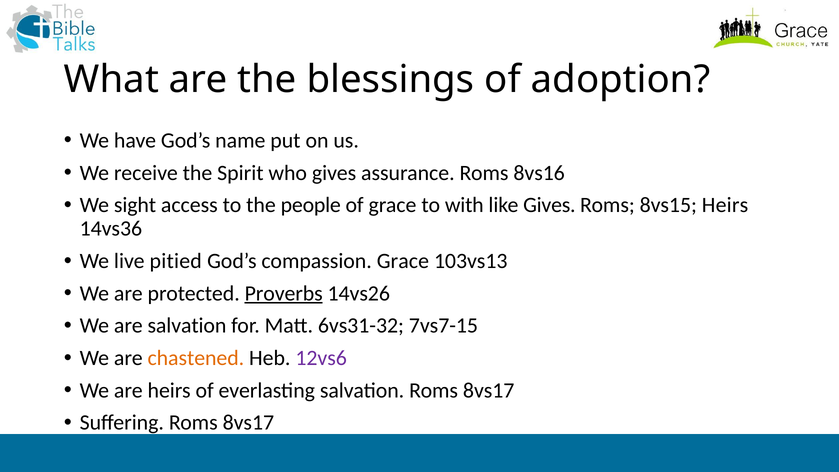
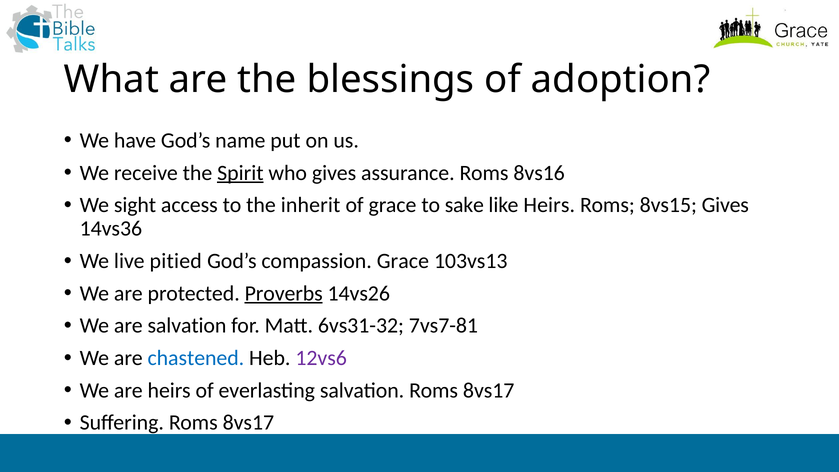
Spirit underline: none -> present (240, 173)
people: people -> inherit (311, 205)
with: with -> sake (464, 205)
like Gives: Gives -> Heirs (549, 205)
8vs15 Heirs: Heirs -> Gives (725, 205)
7vs7-15: 7vs7-15 -> 7vs7-81 (443, 326)
chastened colour: orange -> blue (196, 358)
